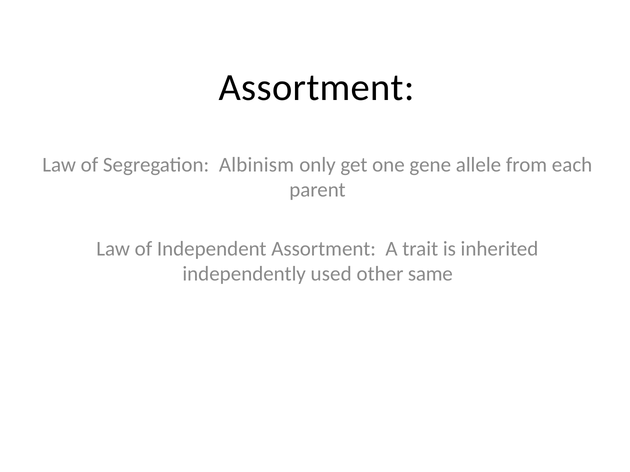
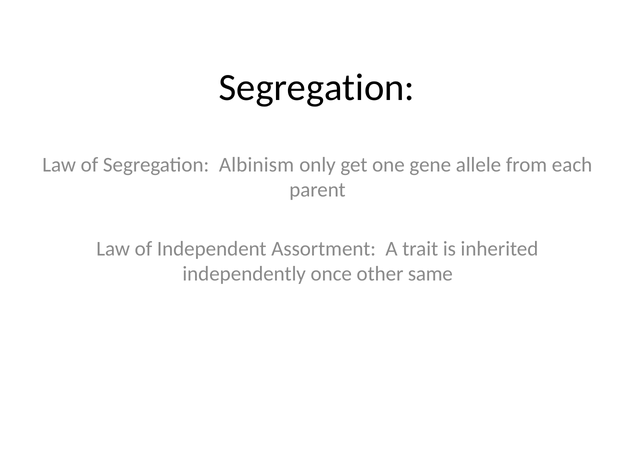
Assortment: Assortment -> Segregation (317, 88)
used: used -> once (331, 274)
